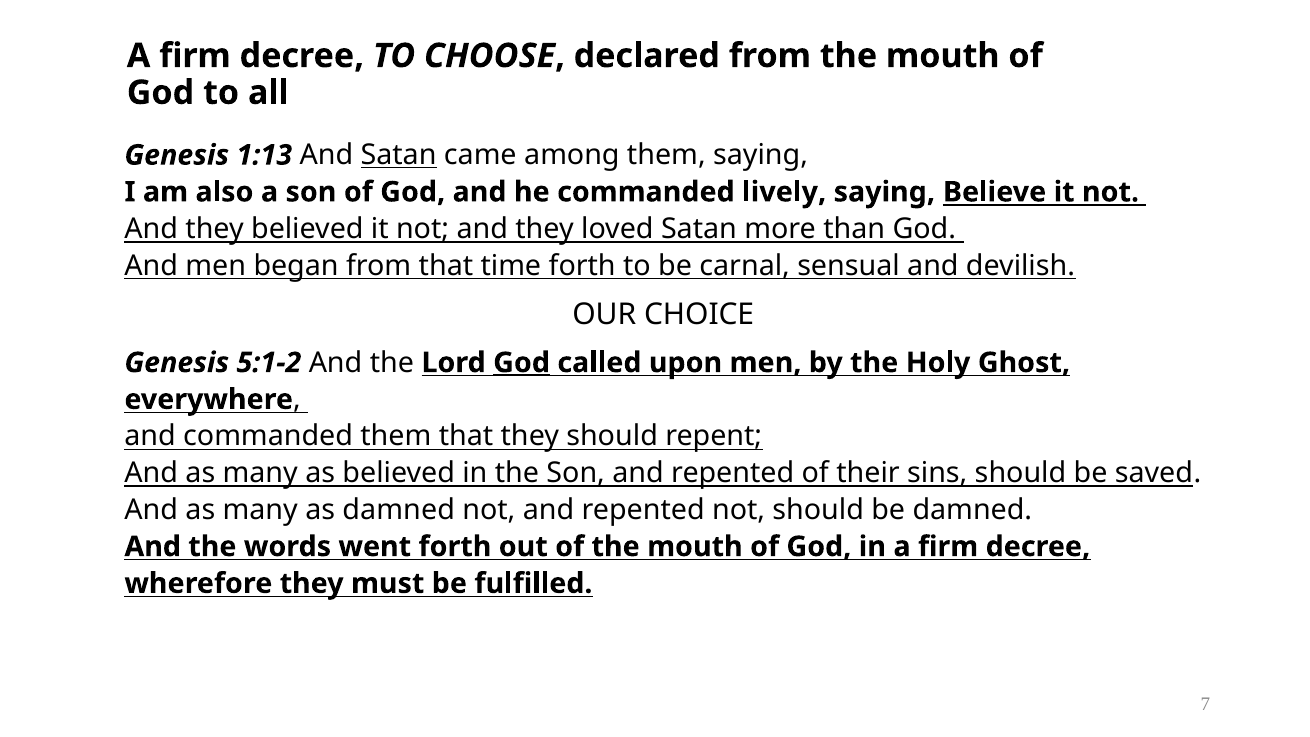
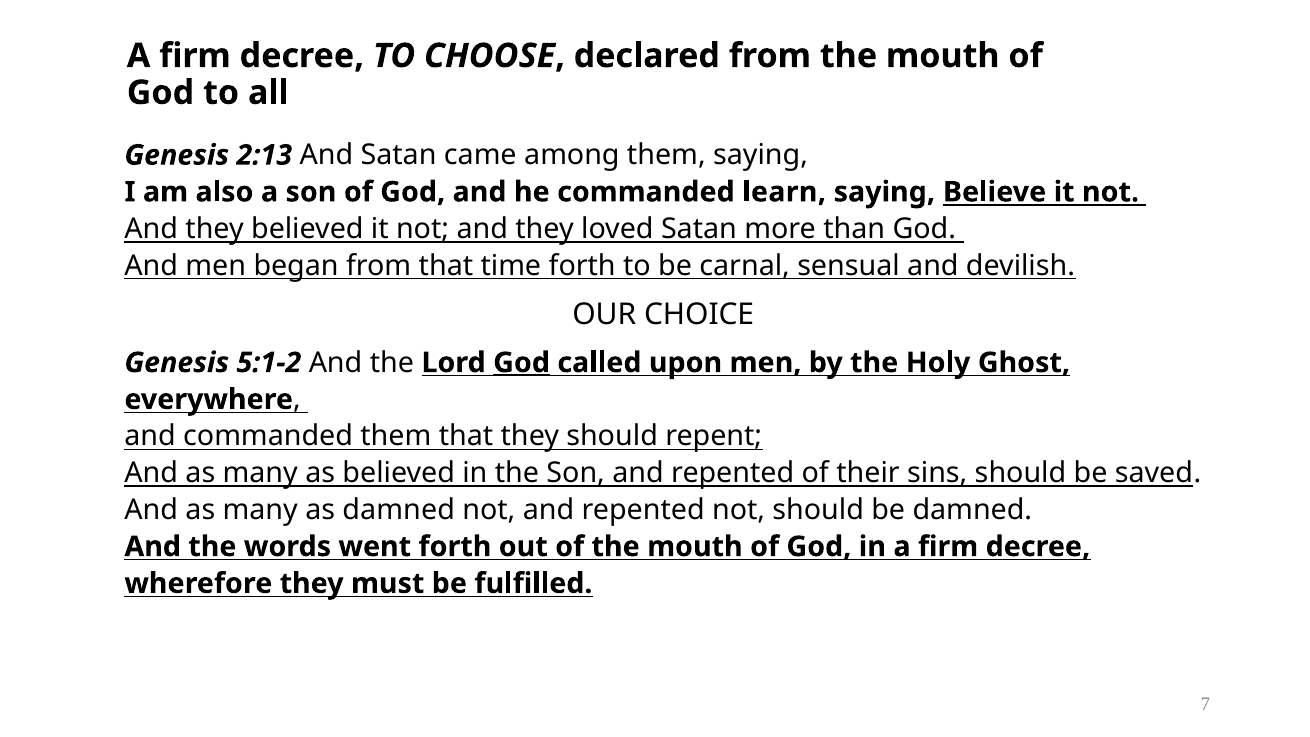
1:13: 1:13 -> 2:13 (264, 155)
Satan underline: present -> none (399, 155)
lively: lively -> learn (784, 192)
